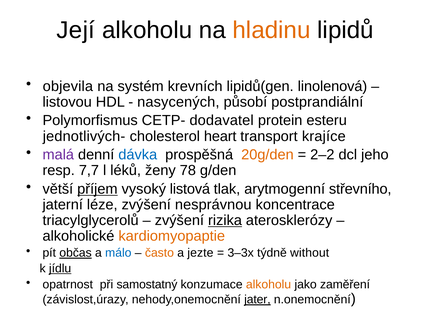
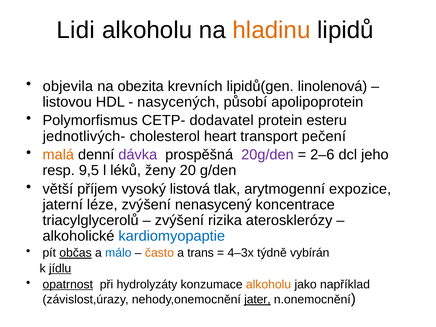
Její: Její -> Lidi (76, 30)
systém: systém -> obezita (141, 86)
postprandiální: postprandiální -> apolipoprotein (317, 102)
krajíce: krajíce -> pečení (324, 136)
malá colour: purple -> orange (58, 155)
dávka colour: blue -> purple (138, 155)
20g/den colour: orange -> purple (267, 155)
2–2: 2–2 -> 2–6 (322, 155)
7,7: 7,7 -> 9,5 (89, 170)
78: 78 -> 20 (188, 170)
příjem underline: present -> none (97, 189)
střevního: střevního -> expozice (360, 189)
nesprávnou: nesprávnou -> nenasycený (213, 205)
rizika underline: present -> none (225, 220)
kardiomyopaptie colour: orange -> blue (172, 236)
jezte: jezte -> trans (201, 253)
3–3x: 3–3x -> 4–3x (241, 253)
without: without -> vybírán (310, 253)
opatrnost underline: none -> present (68, 284)
samostatný: samostatný -> hydrolyzáty (147, 284)
zaměření: zaměření -> například (345, 284)
